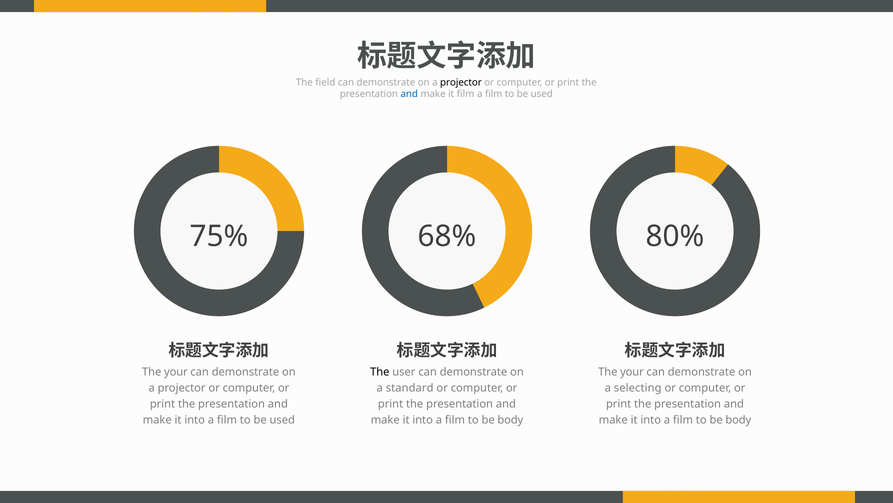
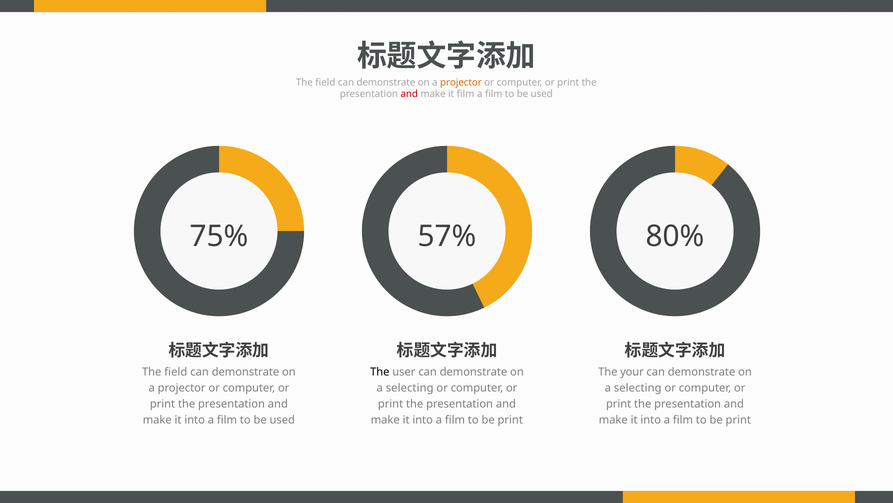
projector colour: black -> orange (461, 82)
and colour: blue -> red (409, 94)
68%: 68% -> 57% (447, 236)
your: your -> field (176, 371)
standard: standard -> selecting (410, 387)
body: body -> print (510, 420)
body: body -> print (738, 420)
